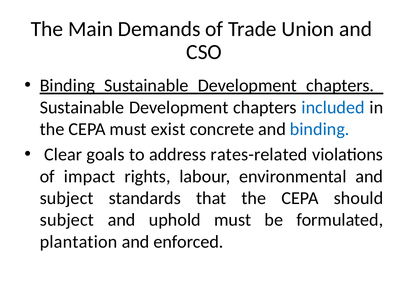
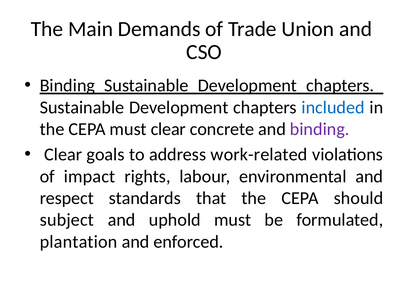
must exist: exist -> clear (168, 129)
binding colour: blue -> purple (320, 129)
rates-related: rates-related -> work-related (259, 155)
subject: subject -> respect (67, 198)
